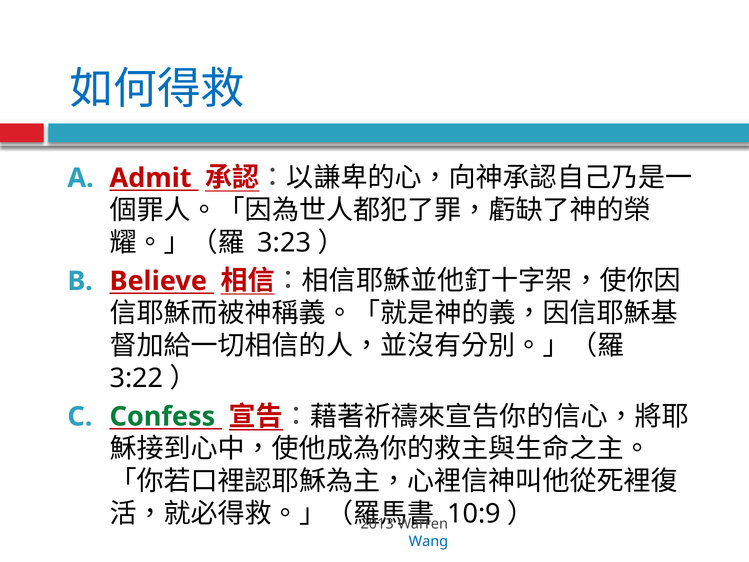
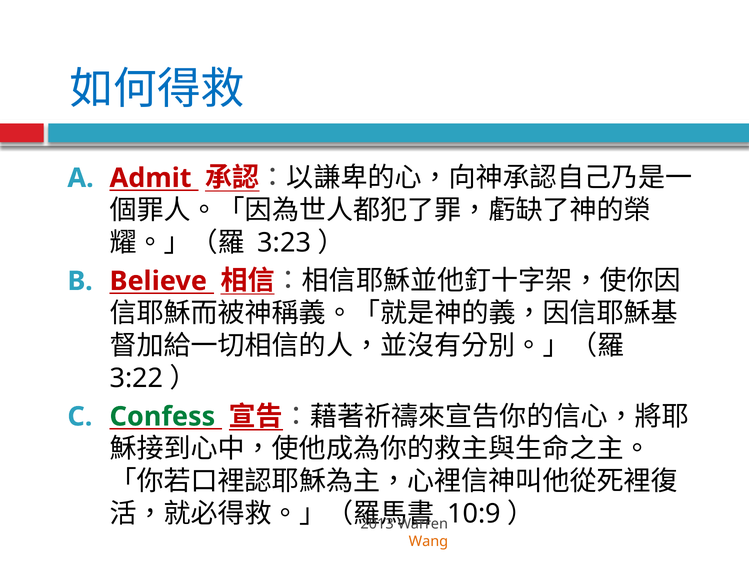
Wang colour: blue -> orange (428, 541)
